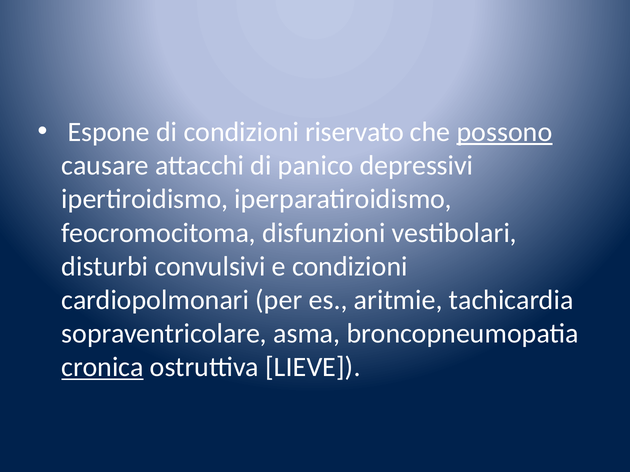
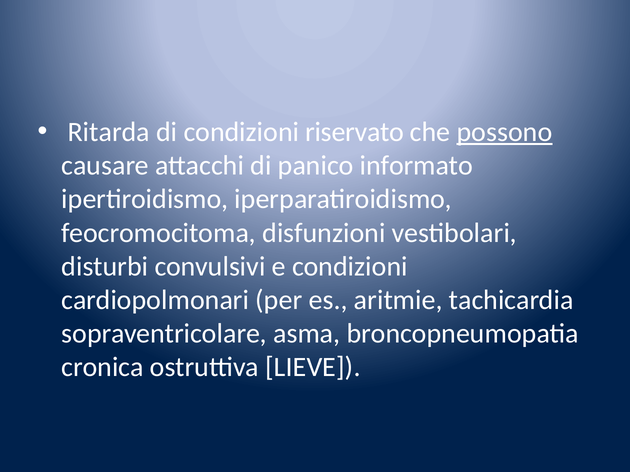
Espone: Espone -> Ritarda (109, 132)
depressivi: depressivi -> informato (416, 166)
cronica underline: present -> none (103, 368)
